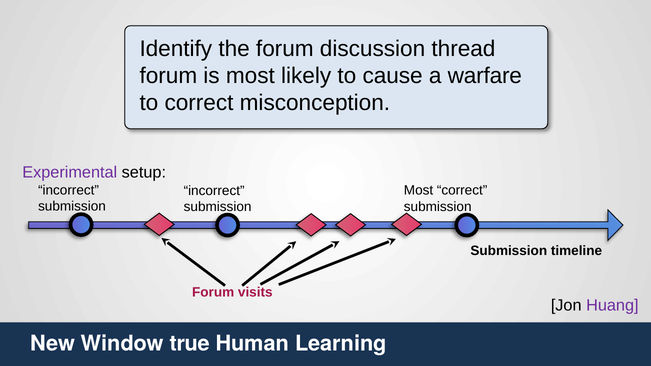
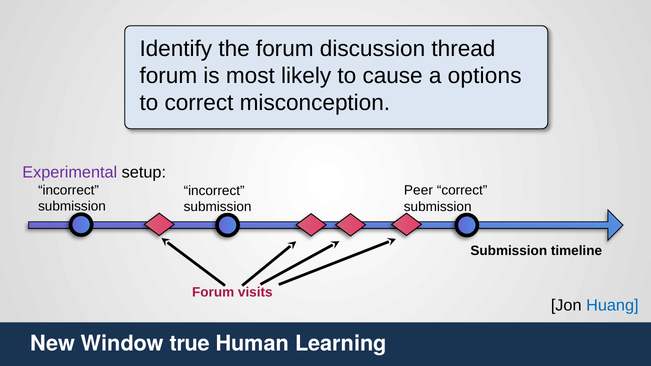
warfare: warfare -> options (485, 76)
Most: Most -> Peer (418, 191)
Huang colour: purple -> blue (612, 306)
